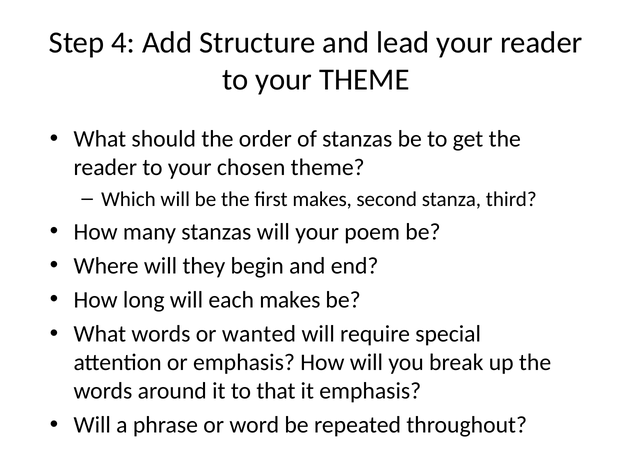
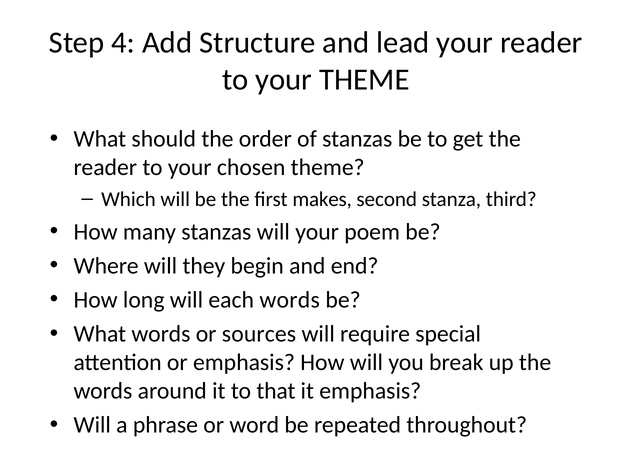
each makes: makes -> words (290, 300)
wanted: wanted -> sources (259, 334)
